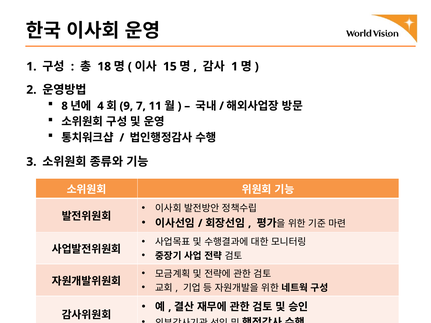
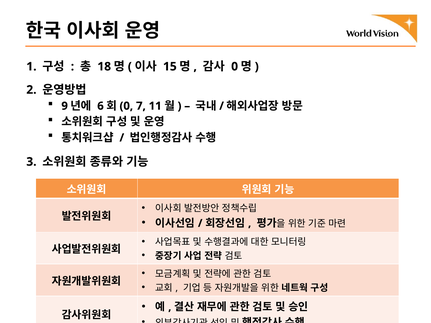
1: 1 -> 0 (235, 67)
8: 8 -> 9 (65, 106)
4: 4 -> 6 (100, 106)
9: 9 -> 0 (126, 106)
